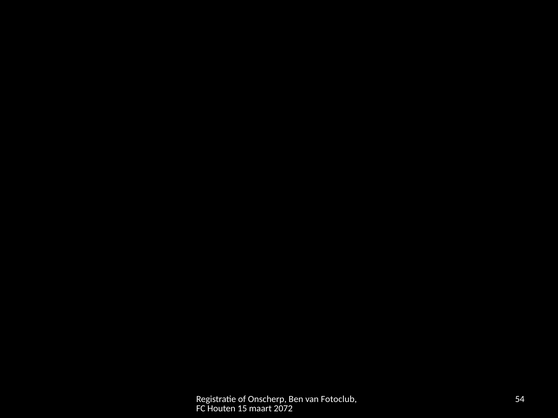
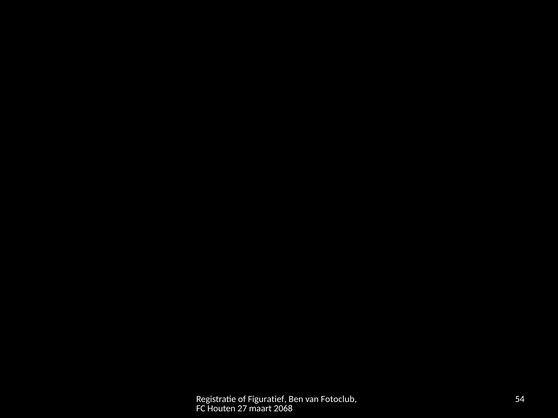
Onscherp: Onscherp -> Figuratief (267, 400)
15: 15 -> 27 (242, 409)
2072: 2072 -> 2068 (283, 409)
